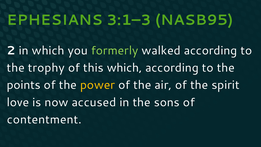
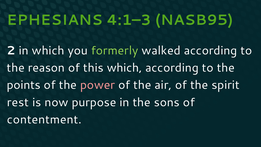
3:1–3: 3:1–3 -> 4:1–3 (129, 20)
trophy: trophy -> reason (46, 68)
power colour: yellow -> pink (98, 85)
love: love -> rest (18, 102)
accused: accused -> purpose (94, 102)
